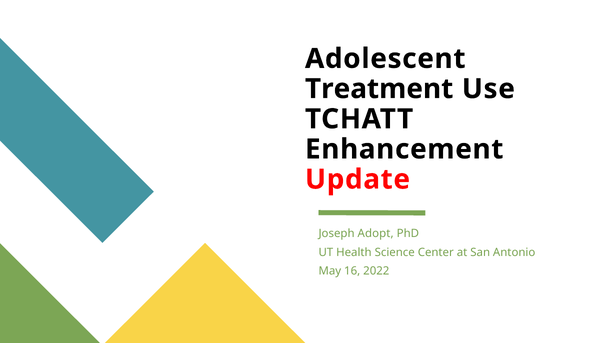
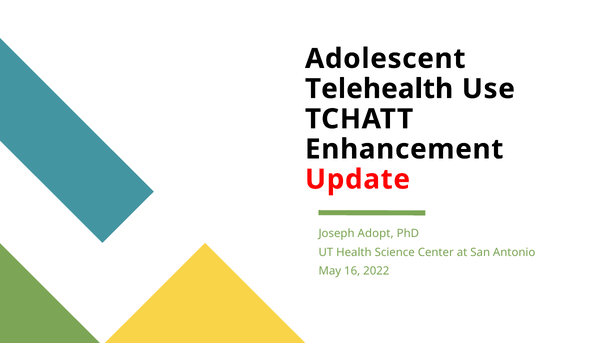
Treatment: Treatment -> Telehealth (379, 89)
